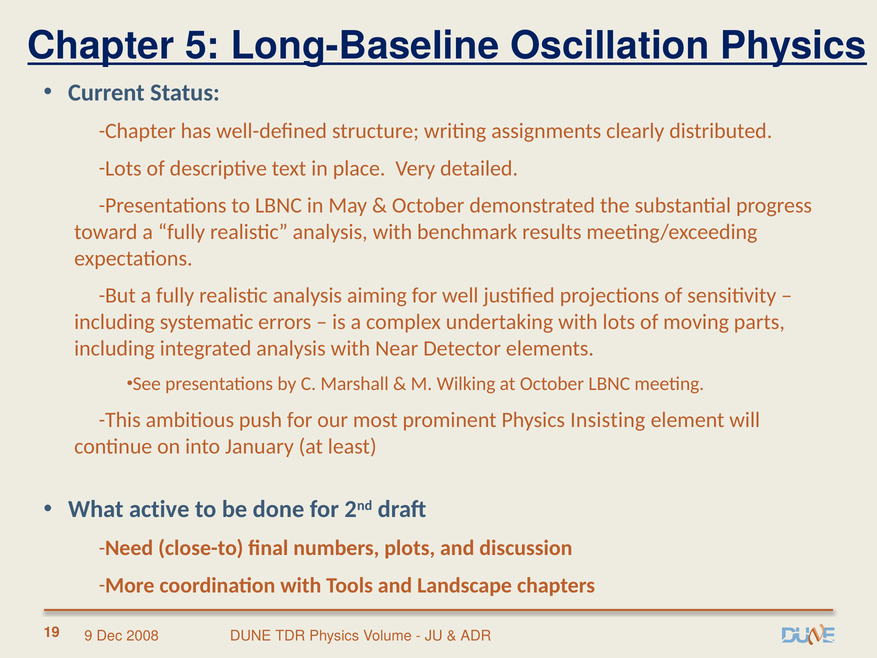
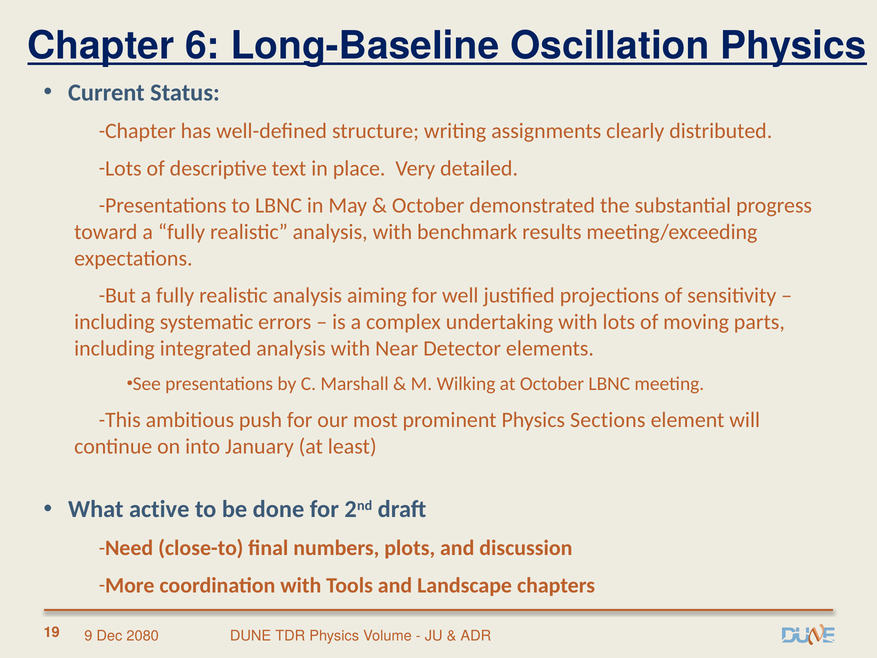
5: 5 -> 6 (202, 46)
Insisting: Insisting -> Sections (608, 420)
2008: 2008 -> 2080 (143, 636)
